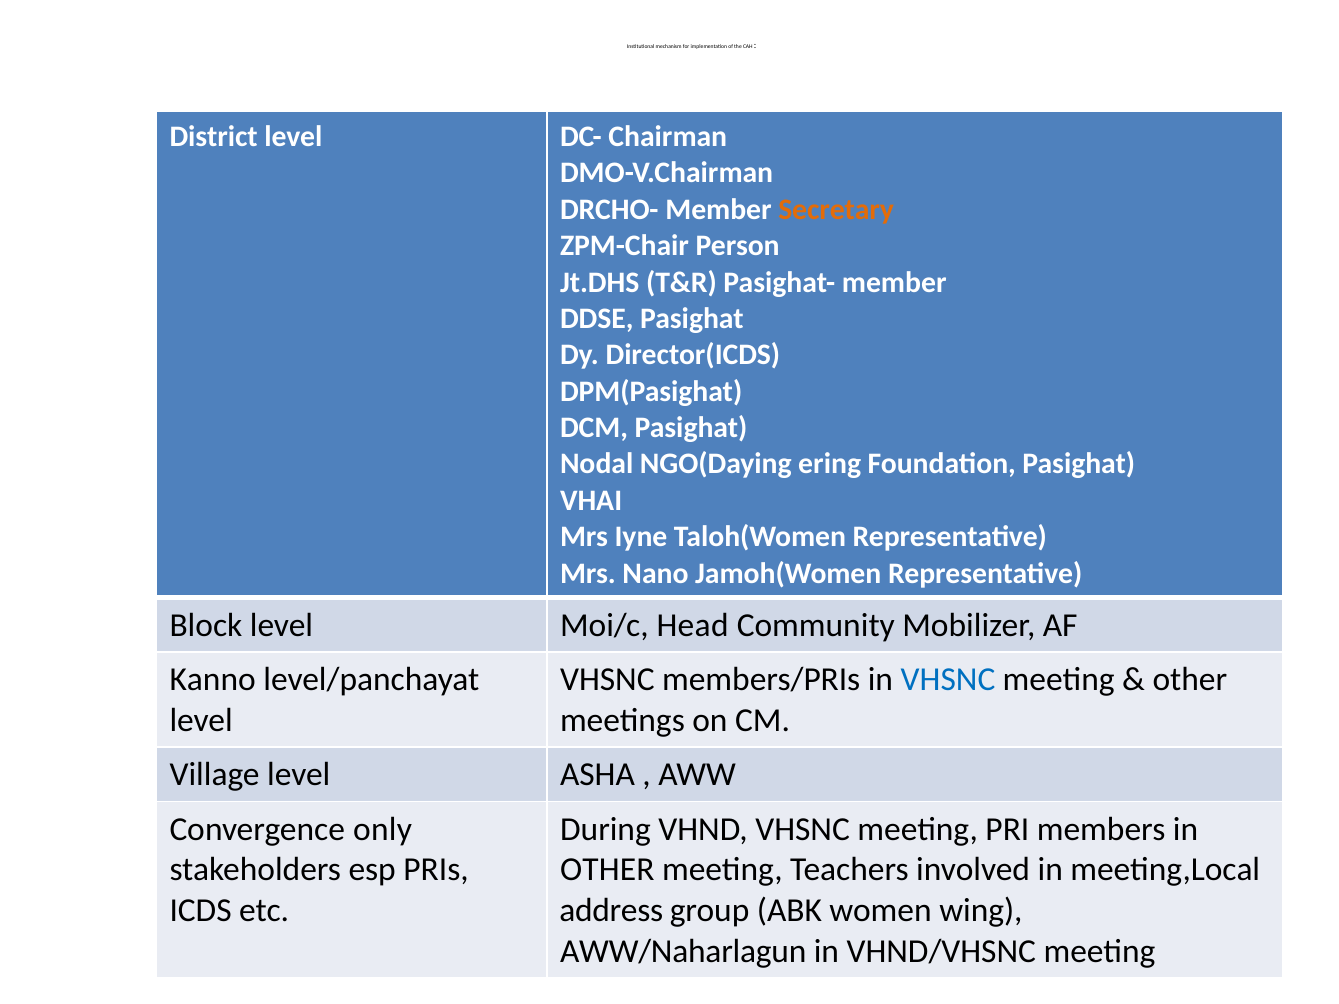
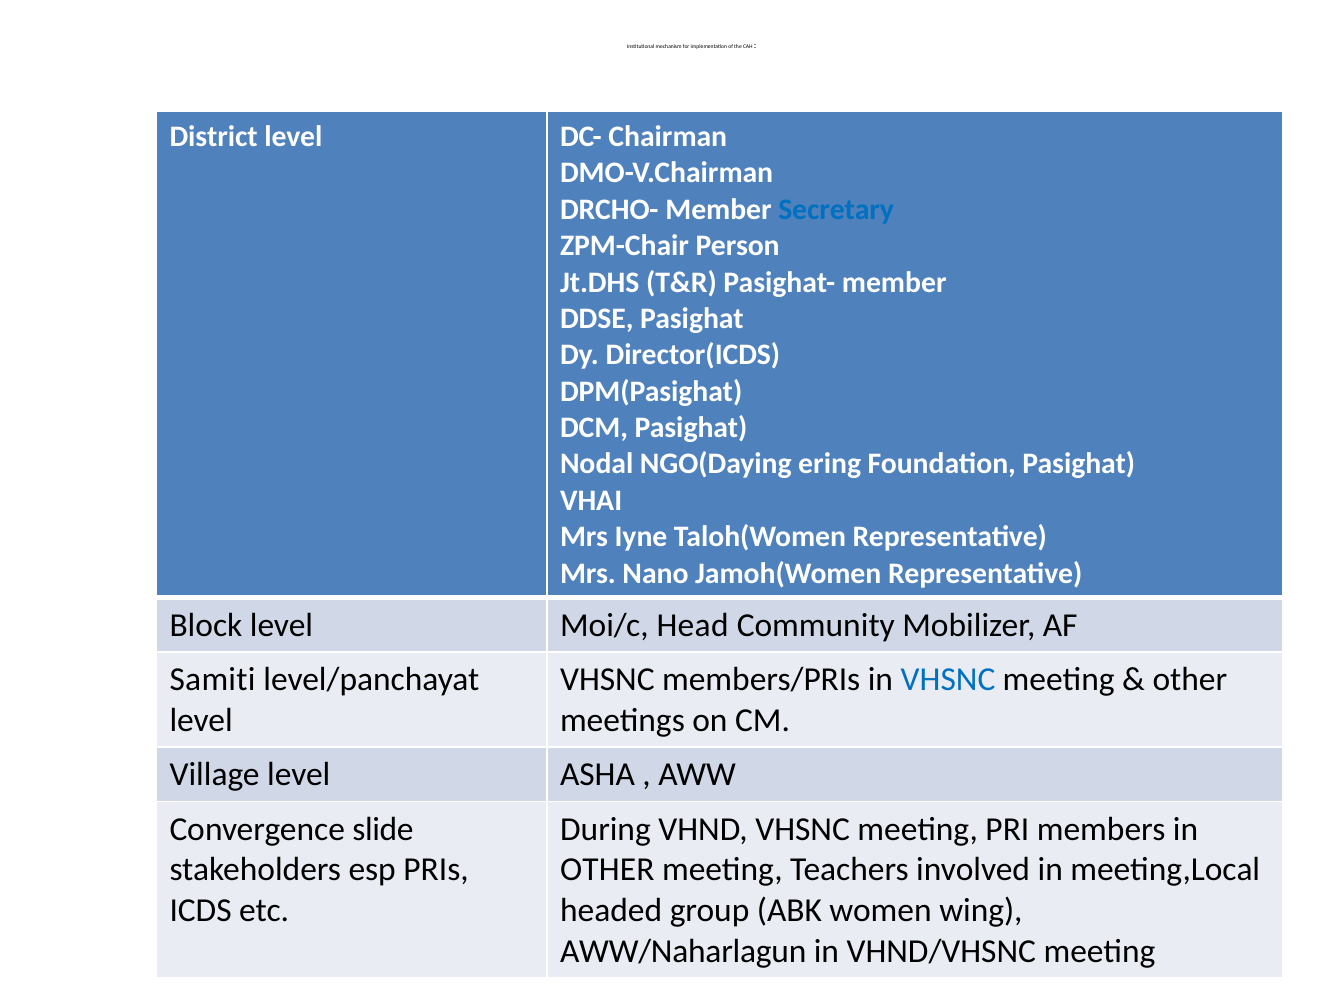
Secretary colour: orange -> blue (836, 210)
Kanno: Kanno -> Samiti (213, 680)
only: only -> slide (383, 829)
address: address -> headed (611, 911)
